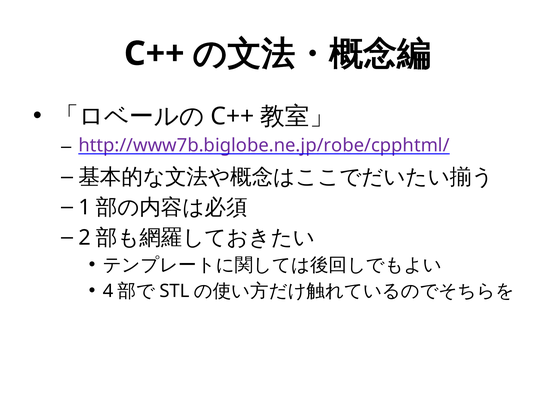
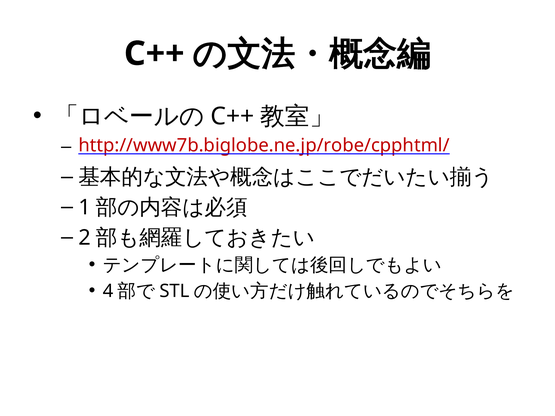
http://www7b.biglobe.ne.jp/robe/cpphtml/ colour: purple -> red (264, 146)
